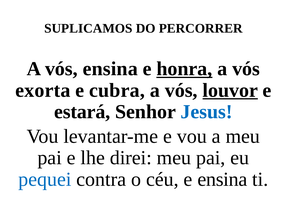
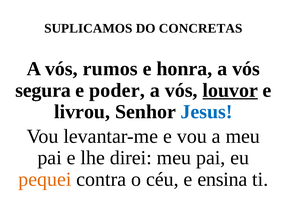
PERCORRER: PERCORRER -> CONCRETAS (201, 28)
vós ensina: ensina -> rumos (110, 69)
honra underline: present -> none (184, 69)
exorta: exorta -> segura (43, 90)
cubra: cubra -> poder (117, 90)
estará: estará -> livrou (82, 112)
pequei colour: blue -> orange (45, 179)
